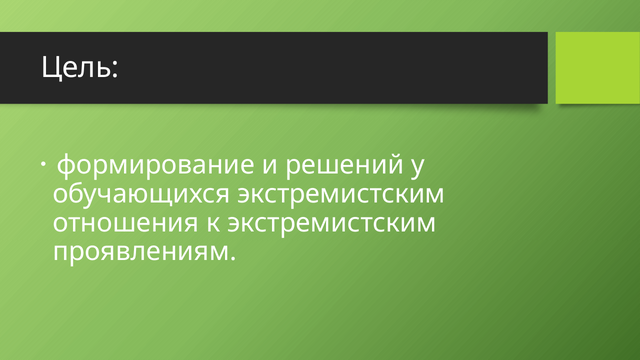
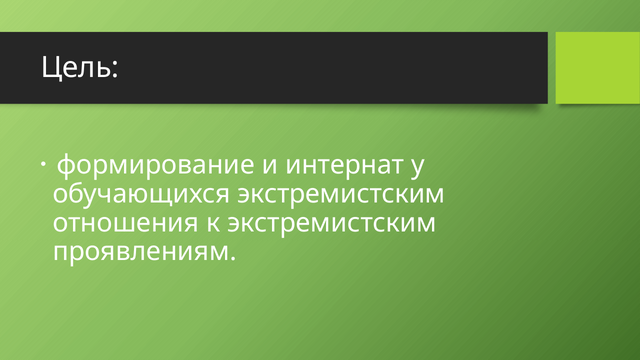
решений: решений -> интернат (345, 165)
